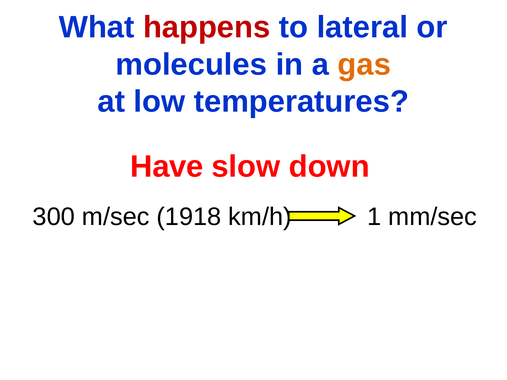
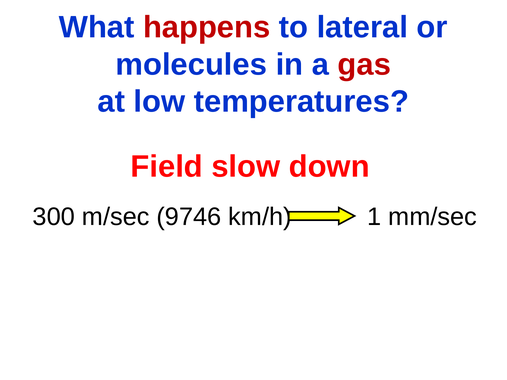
gas colour: orange -> red (364, 65)
Have: Have -> Field (167, 167)
1918: 1918 -> 9746 (189, 217)
